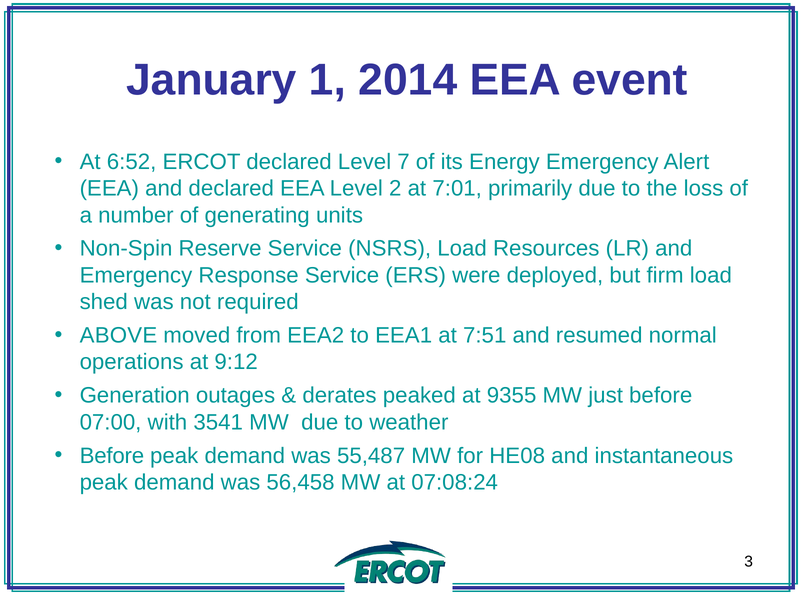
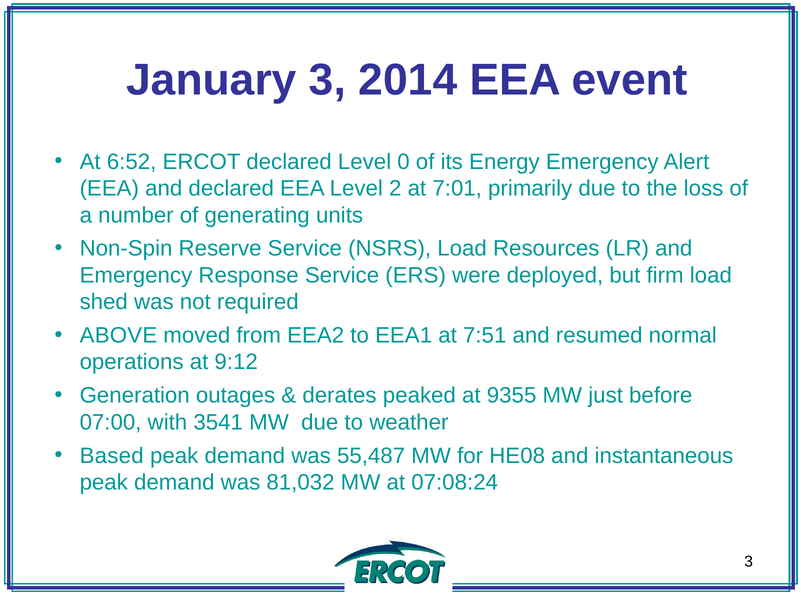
January 1: 1 -> 3 (327, 80)
7: 7 -> 0 (404, 162)
Before: Before -> Based (112, 455)
56,458: 56,458 -> 81,032 (301, 482)
